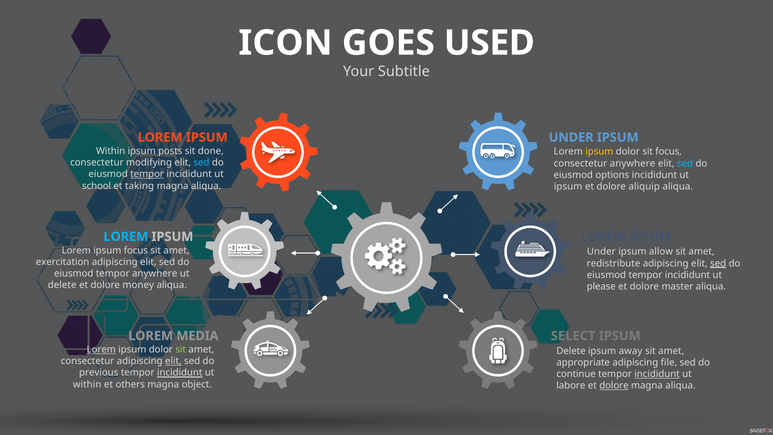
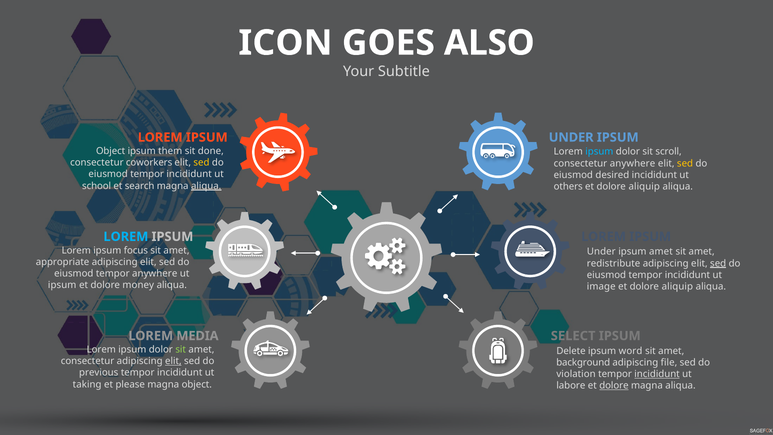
USED: USED -> ALSO (489, 43)
Within: Within -> Object (111, 151)
posts: posts -> them (170, 151)
ipsum colour: yellow -> light blue (599, 152)
sit focus: focus -> scroll (669, 152)
modifying: modifying -> coworkers (149, 163)
sed colour: light blue -> yellow (201, 163)
sed colour: light blue -> yellow (685, 163)
tempor underline: present -> none (147, 174)
options: options -> desired (612, 175)
taking: taking -> search (140, 186)
aliqua underline: none -> present (206, 186)
ipsum: ipsum -> others (568, 186)
ipsum allow: allow -> amet (661, 252)
exercitation: exercitation -> appropriate (63, 262)
delete: delete -> ipsum (62, 285)
please: please -> image (601, 286)
master: master -> aliquip (677, 286)
Lorem underline: present -> none (101, 349)
away: away -> word (631, 351)
appropriate: appropriate -> background (583, 362)
incididunt underline: present -> none (180, 373)
continue: continue -> violation (576, 374)
within: within -> taking (87, 384)
others: others -> please (130, 384)
